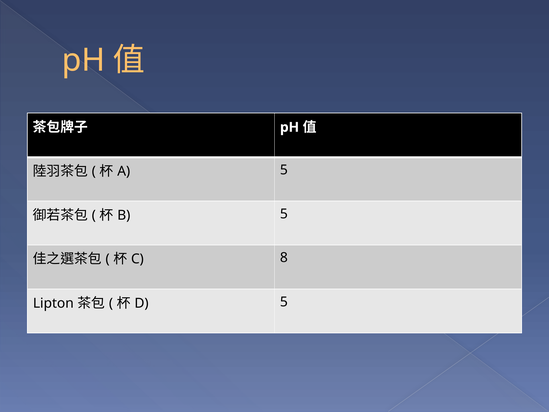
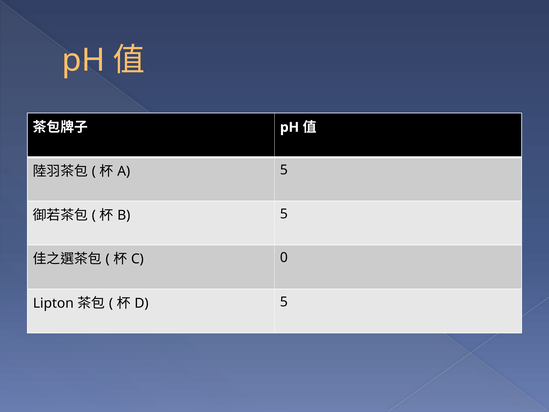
8: 8 -> 0 (284, 258)
